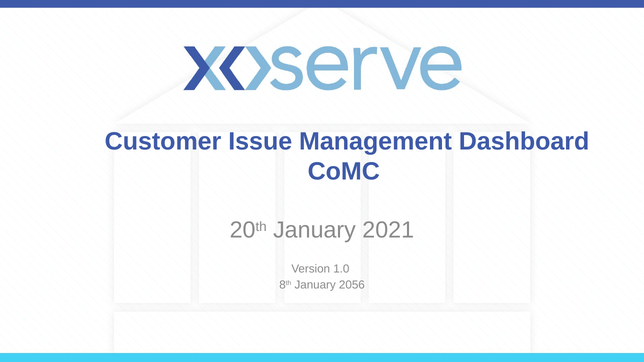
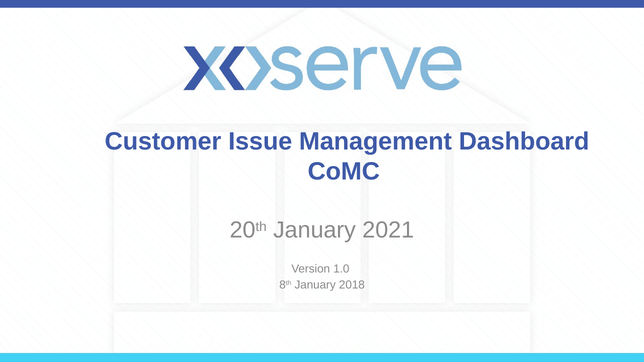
2056: 2056 -> 2018 (352, 285)
